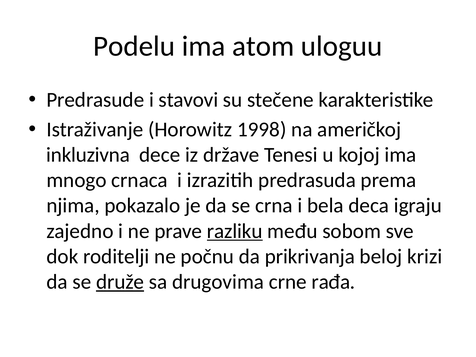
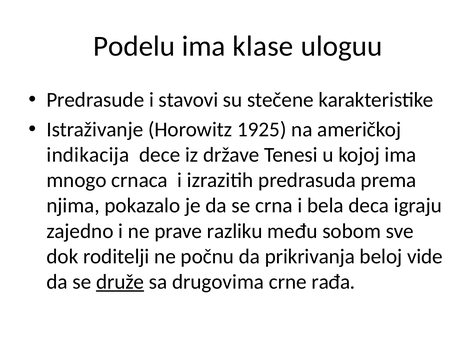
atom: atom -> klase (263, 46)
1998: 1998 -> 1925 (262, 129)
inkluzivna: inkluzivna -> indikacija (88, 155)
razliku underline: present -> none (235, 231)
krizi: krizi -> vide (425, 256)
